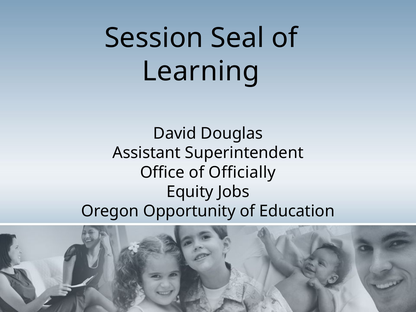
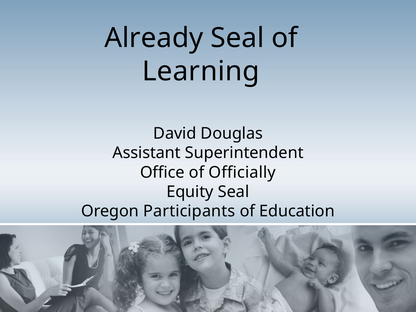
Session: Session -> Already (154, 38)
Equity Jobs: Jobs -> Seal (234, 192)
Opportunity: Opportunity -> Participants (189, 211)
